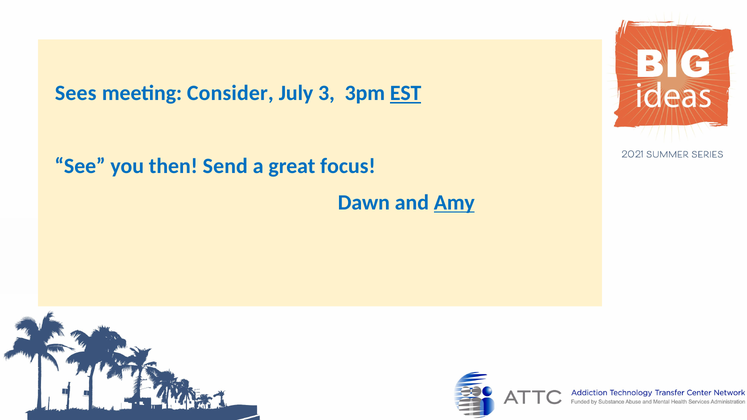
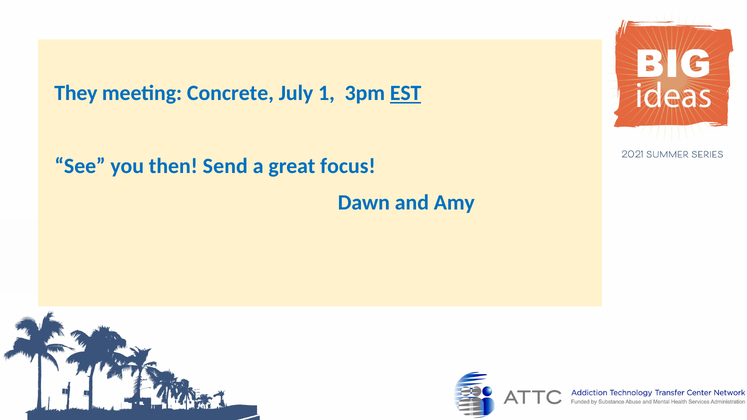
Sees: Sees -> They (76, 93)
Consider: Consider -> Concrete (230, 93)
3: 3 -> 1 (326, 93)
Amy underline: present -> none (454, 203)
